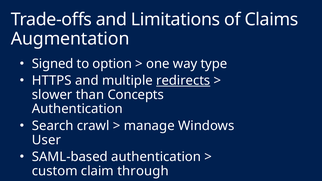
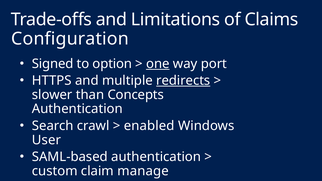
Augmentation: Augmentation -> Configuration (70, 39)
one underline: none -> present (158, 64)
type: type -> port (214, 64)
manage: manage -> enabled (149, 126)
through: through -> manage (143, 171)
